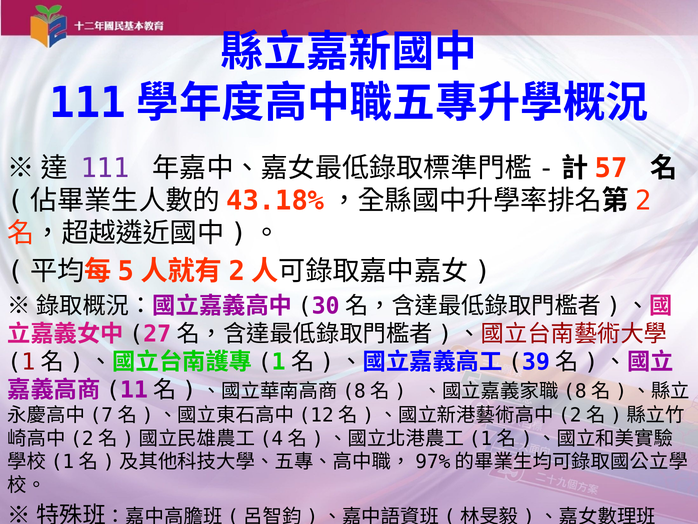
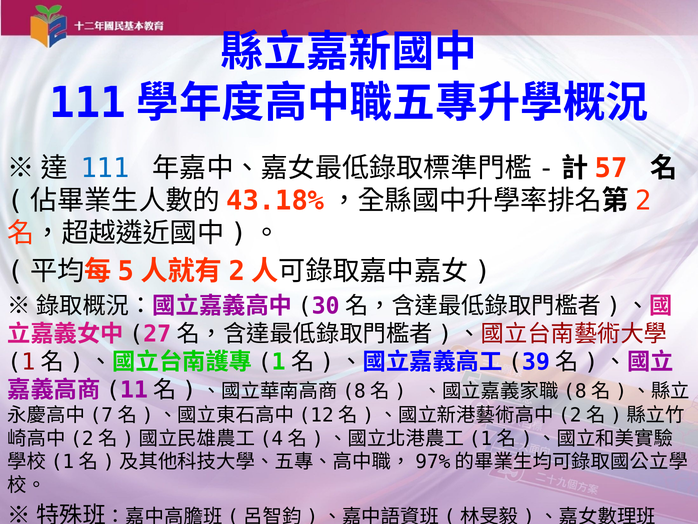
111 colour: purple -> blue (105, 168)
